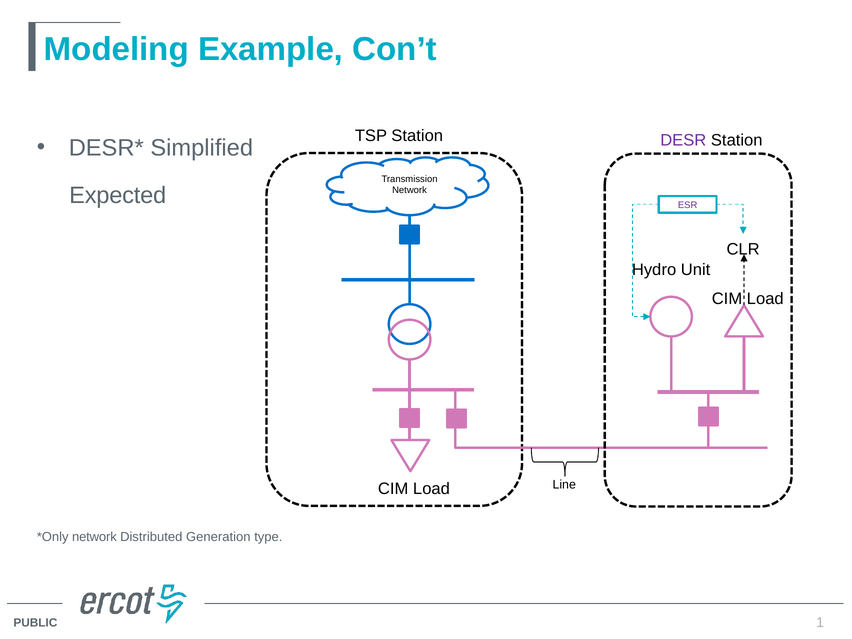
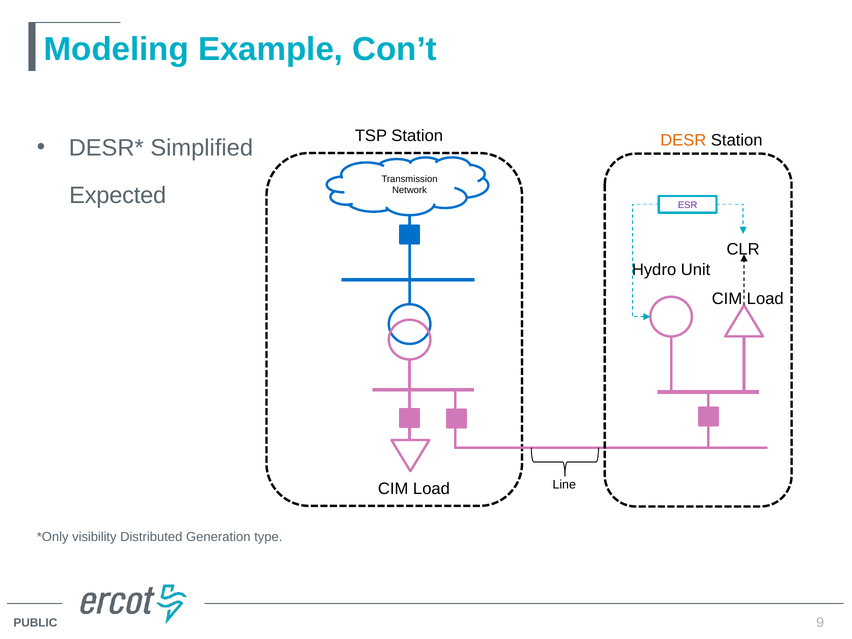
DESR colour: purple -> orange (683, 140)
network: network -> visibility (94, 537)
1: 1 -> 9 (820, 623)
